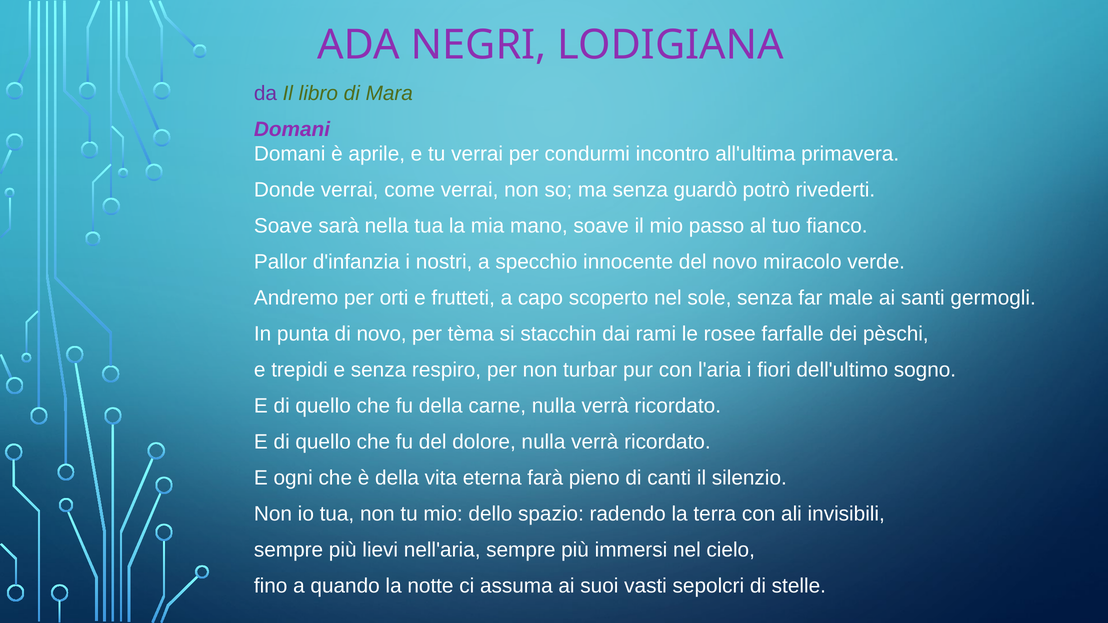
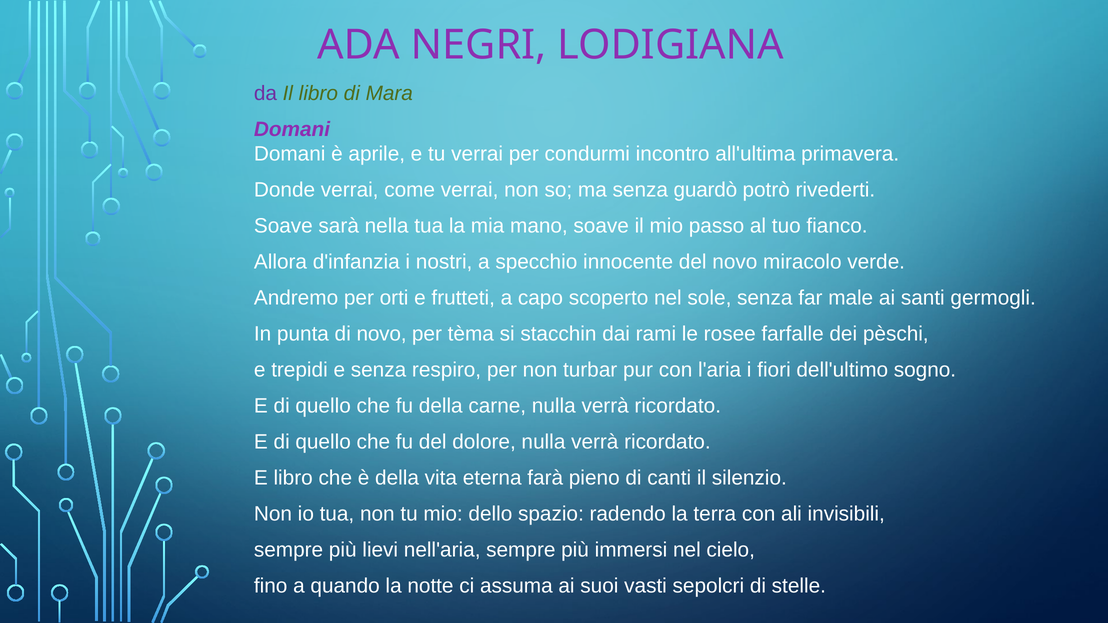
Pallor: Pallor -> Allora (281, 262)
E ogni: ogni -> libro (293, 478)
